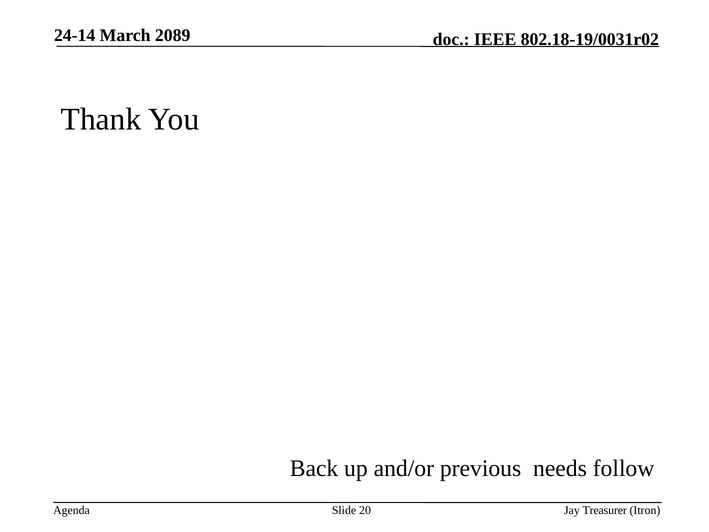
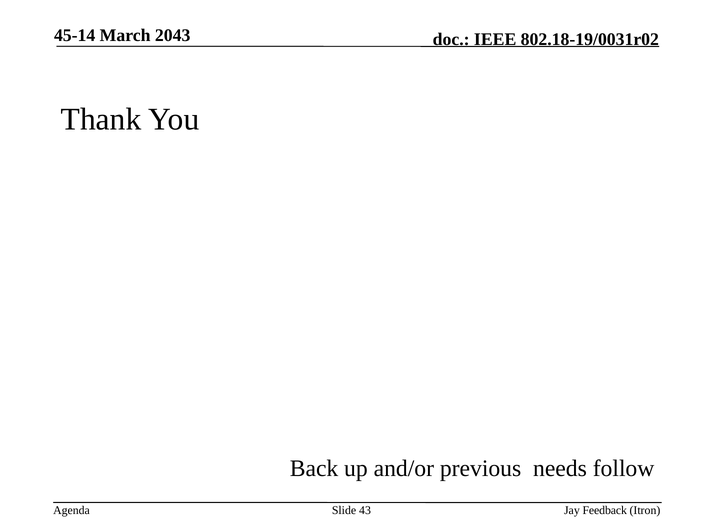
24-14: 24-14 -> 45-14 (75, 35)
2089: 2089 -> 2043 (173, 35)
20: 20 -> 43 (365, 510)
Treasurer: Treasurer -> Feedback (605, 510)
